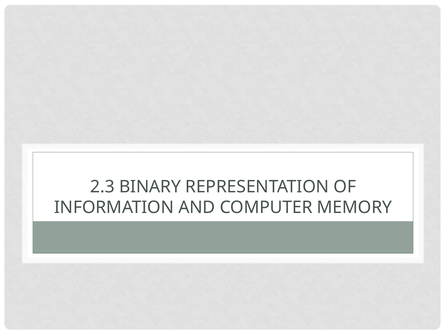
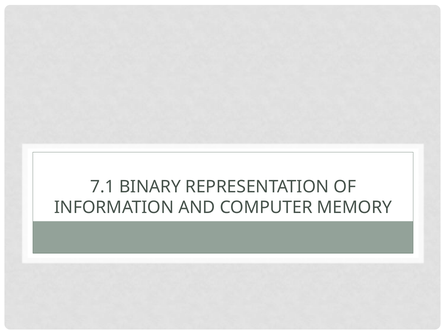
2.3: 2.3 -> 7.1 (102, 187)
